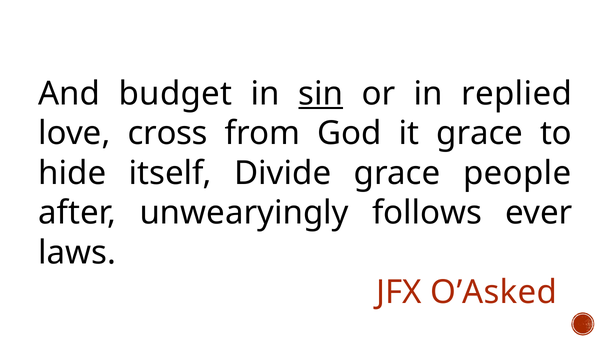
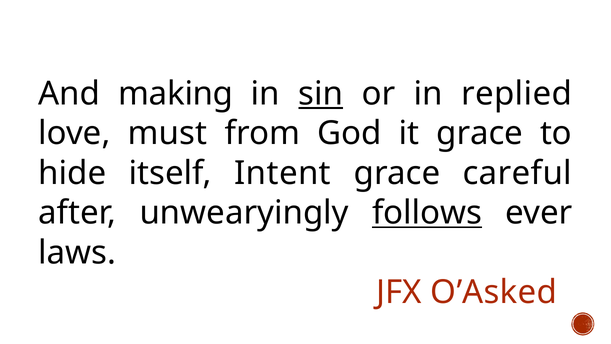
budget: budget -> making (176, 94)
cross: cross -> must (167, 133)
Divide: Divide -> Intent (283, 173)
people: people -> careful (517, 173)
follows underline: none -> present (427, 213)
